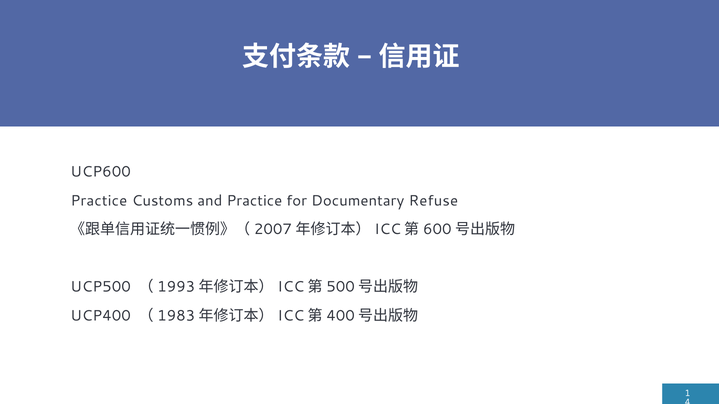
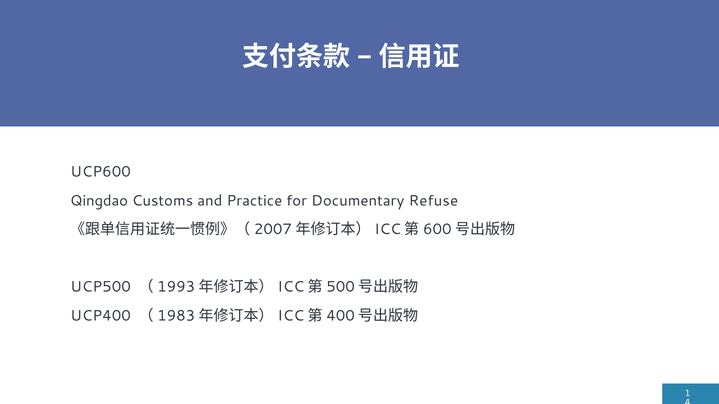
Practice: Practice -> Qingdao (99, 201)
